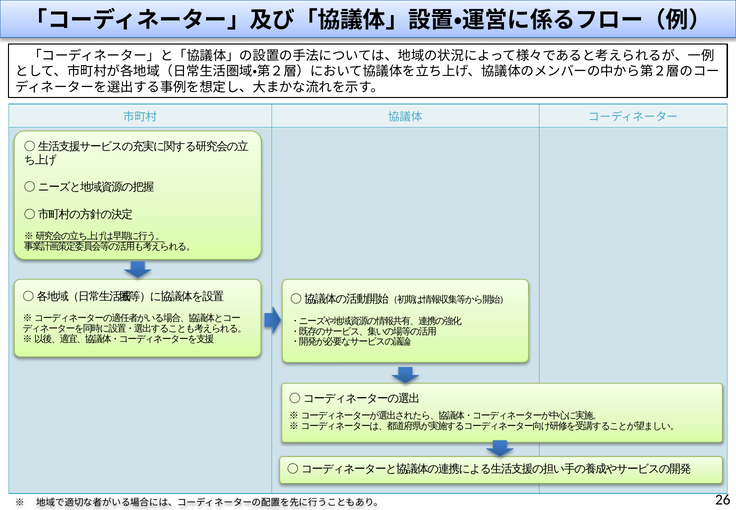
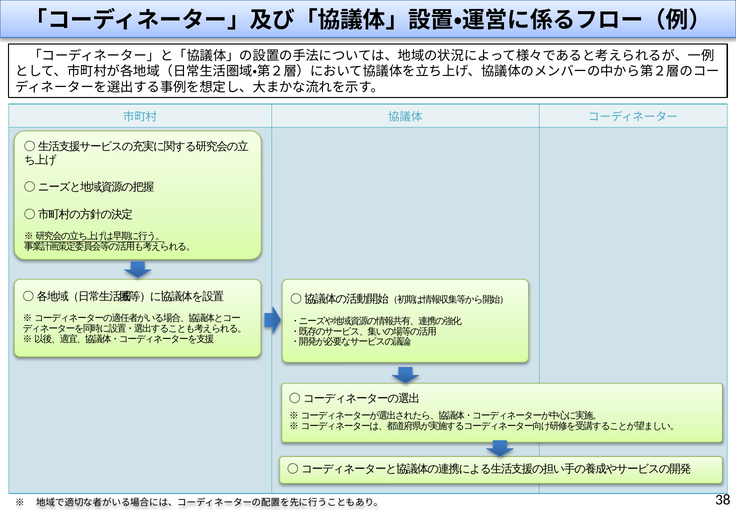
26: 26 -> 38 (723, 499)
